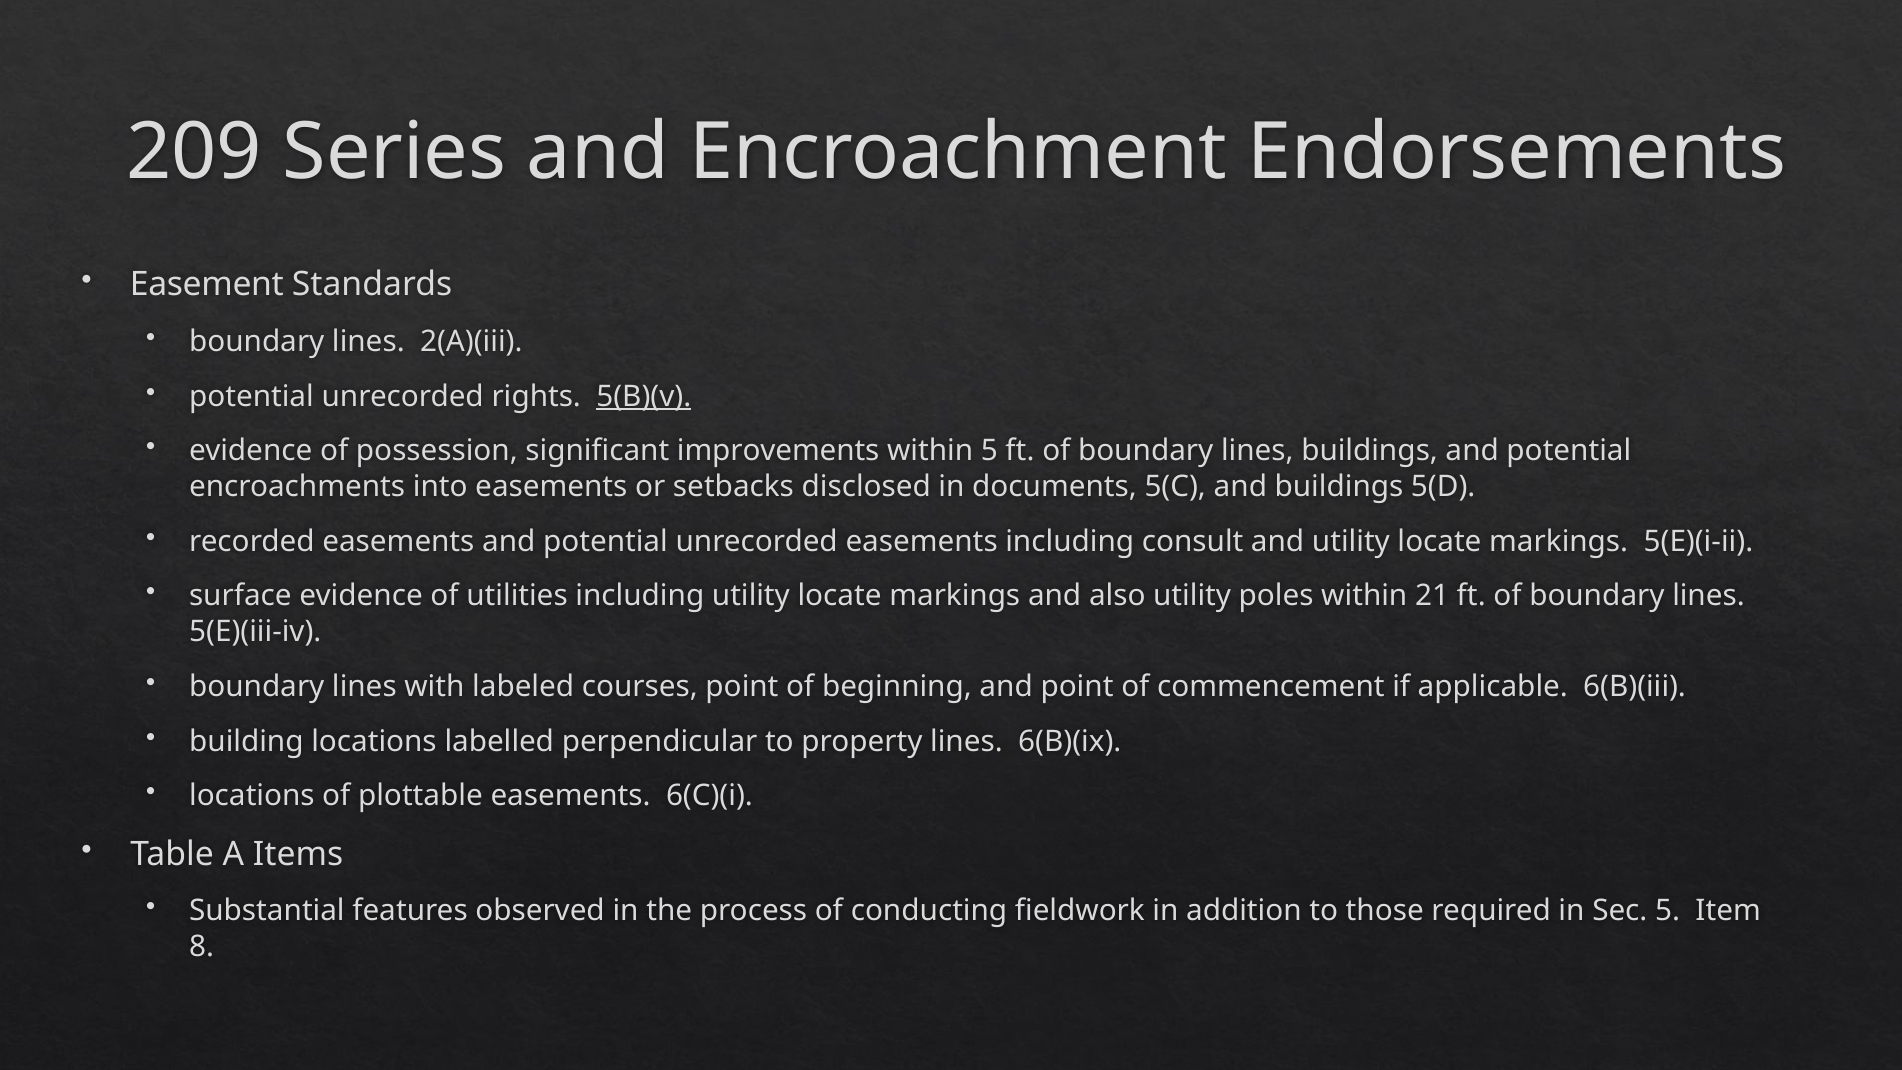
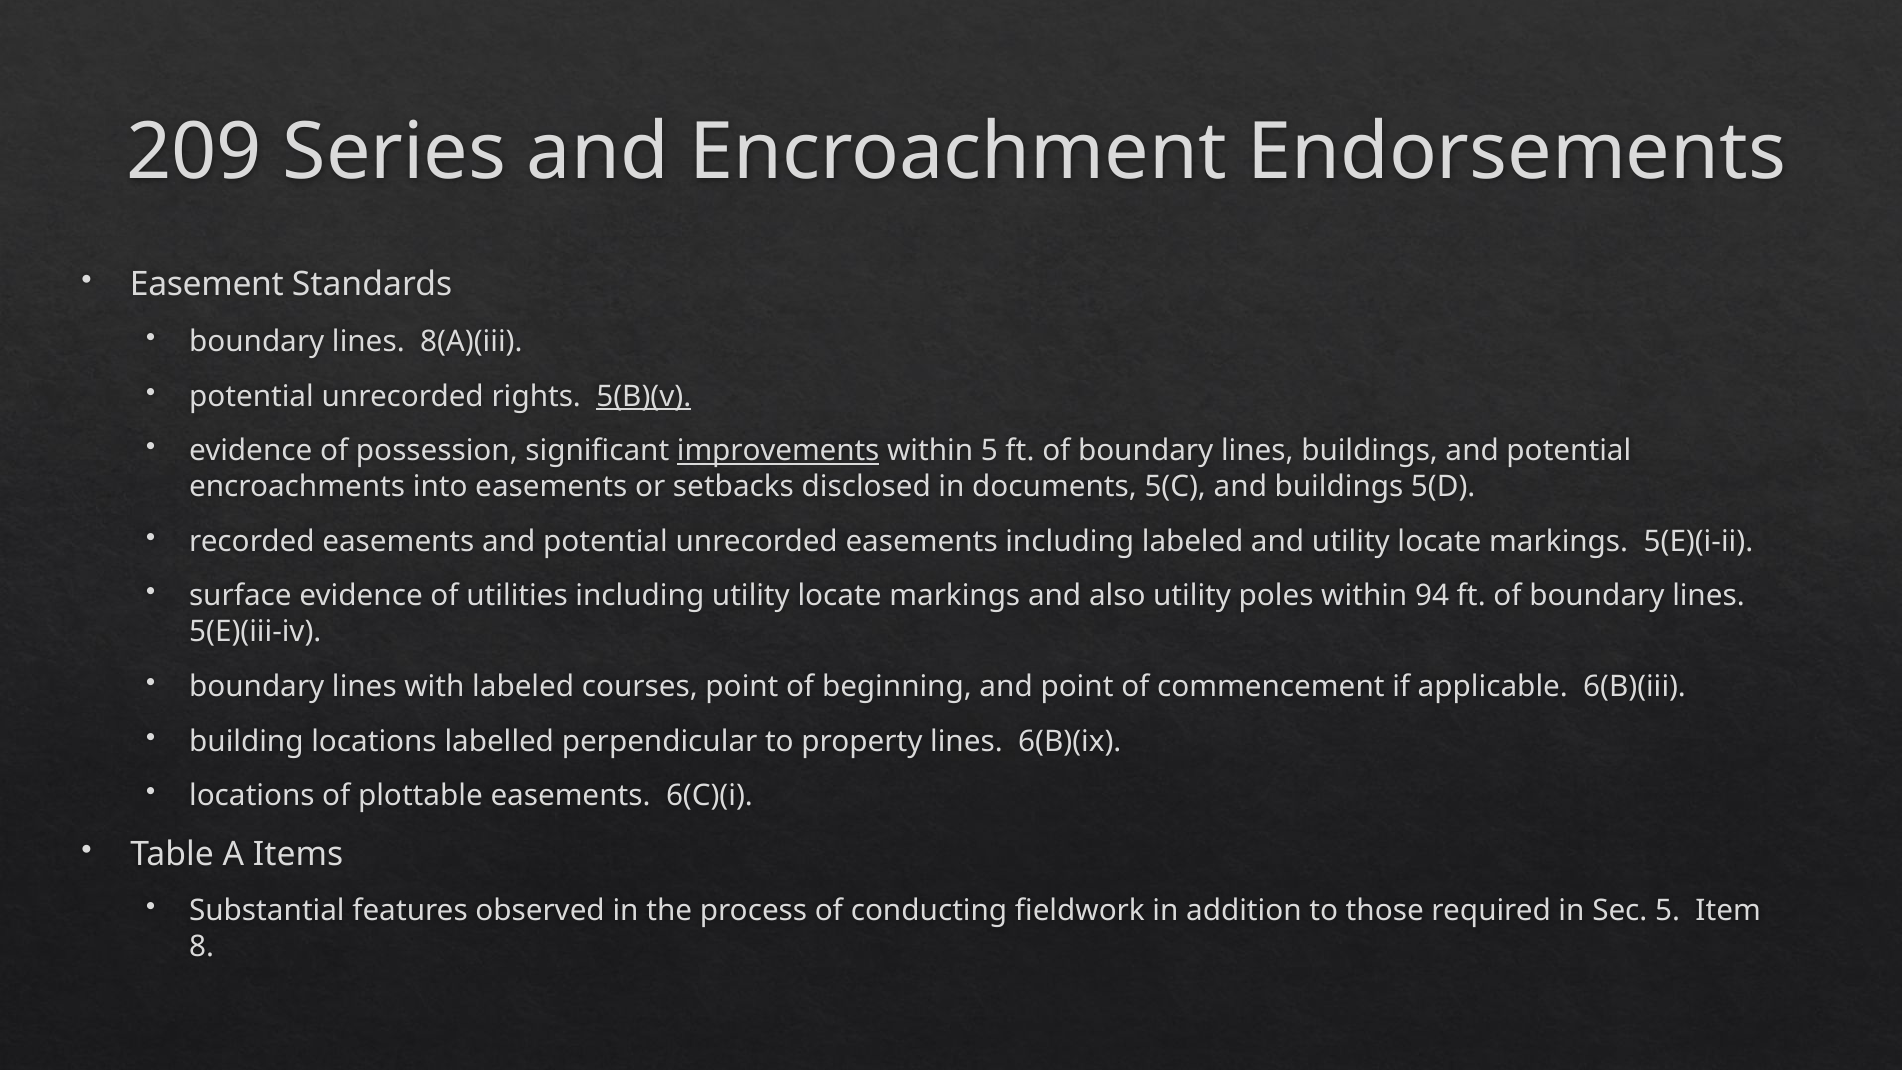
2(A)(iii: 2(A)(iii -> 8(A)(iii (471, 342)
improvements underline: none -> present (778, 451)
including consult: consult -> labeled (1193, 541)
21: 21 -> 94 (1432, 596)
